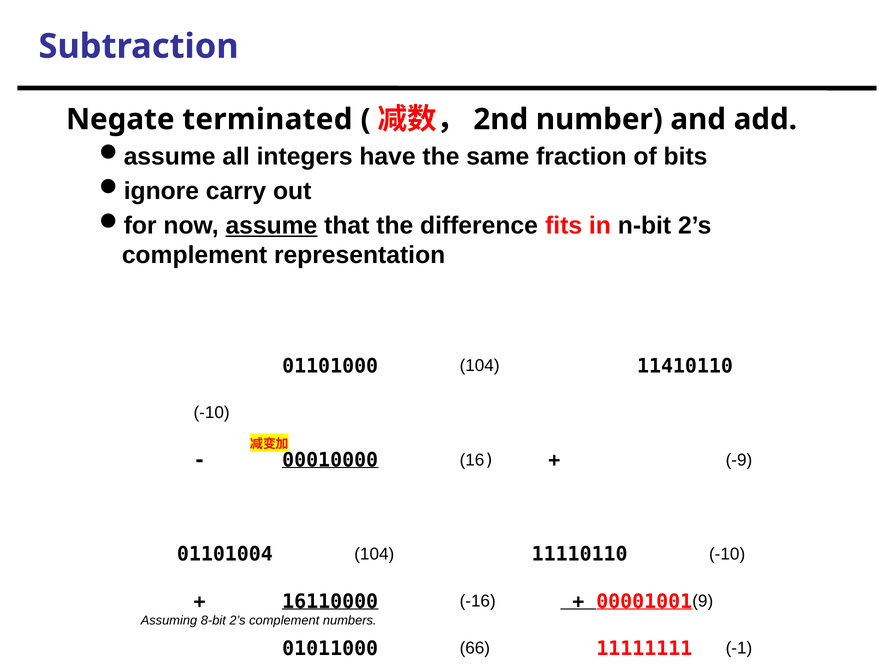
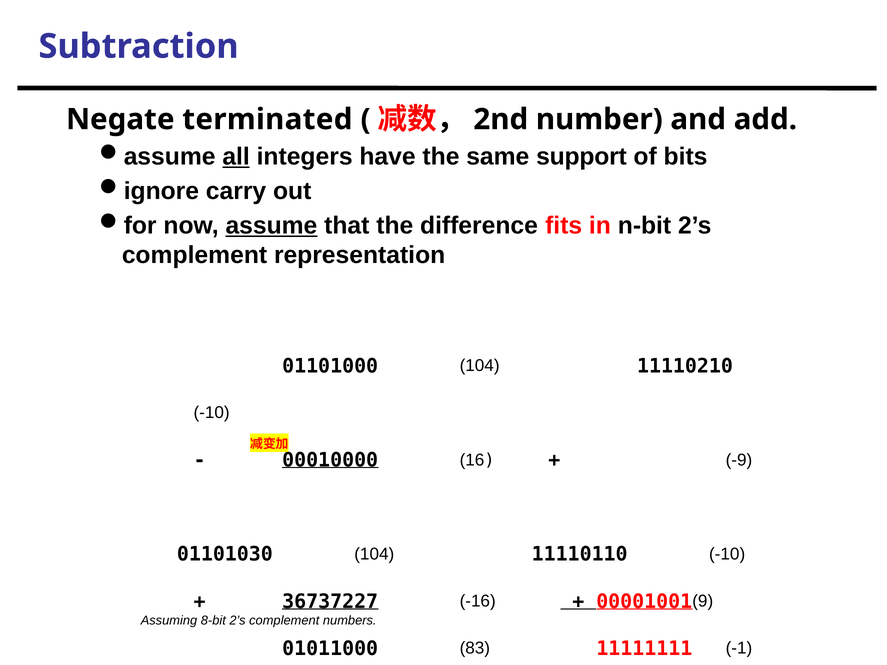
all underline: none -> present (236, 157)
fraction: fraction -> support (581, 157)
11410110: 11410110 -> 11110210 (685, 366)
01101004: 01101004 -> 01101030 (225, 555)
16110000: 16110000 -> 36737227 (330, 602)
66: 66 -> 83 (475, 648)
